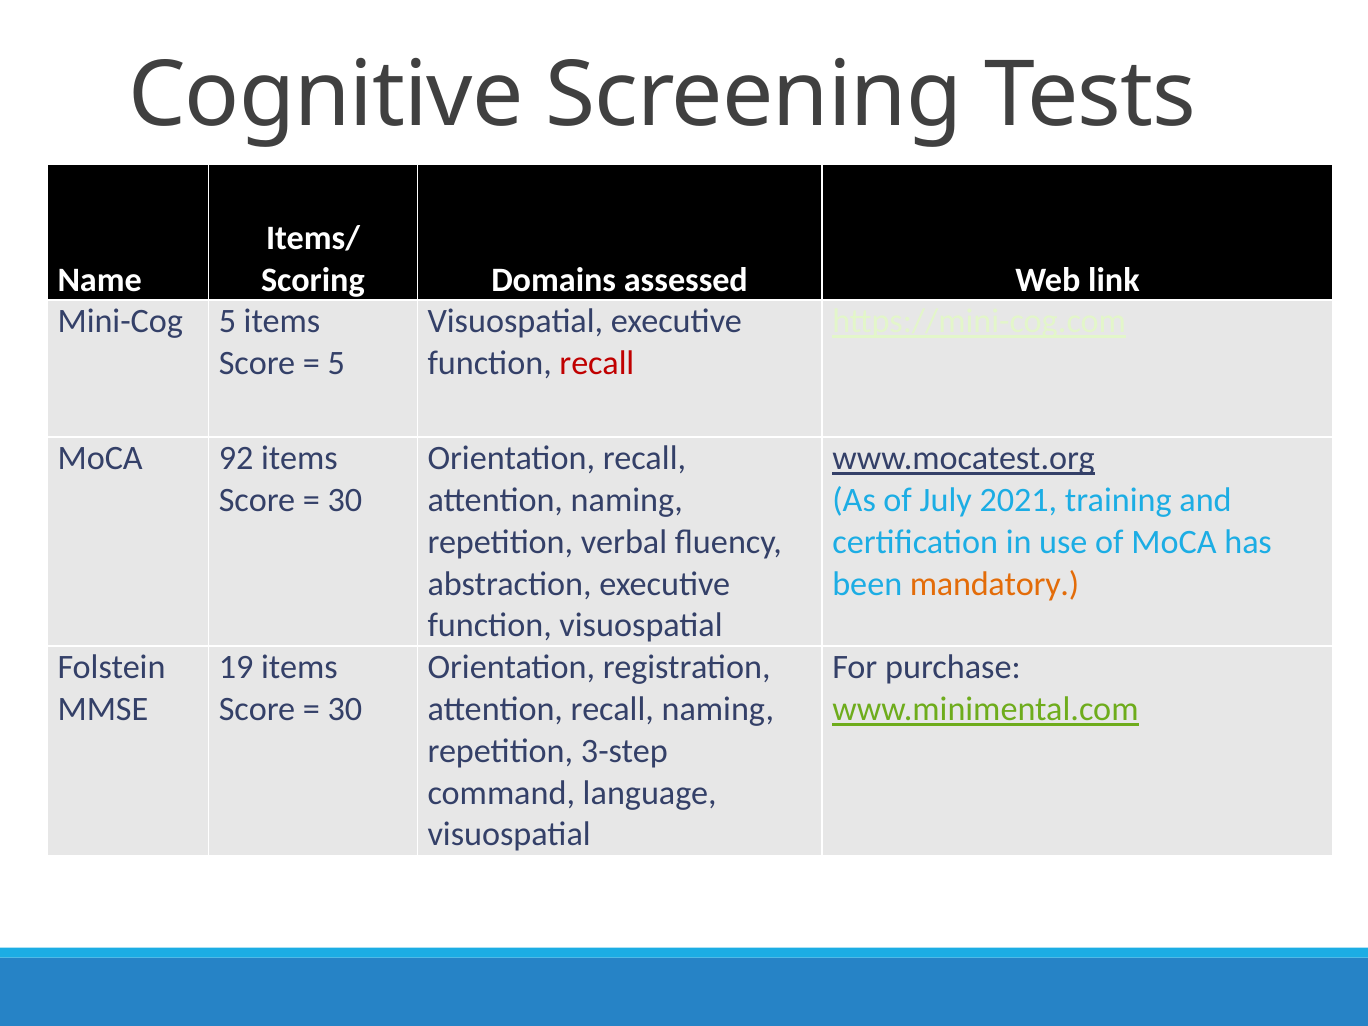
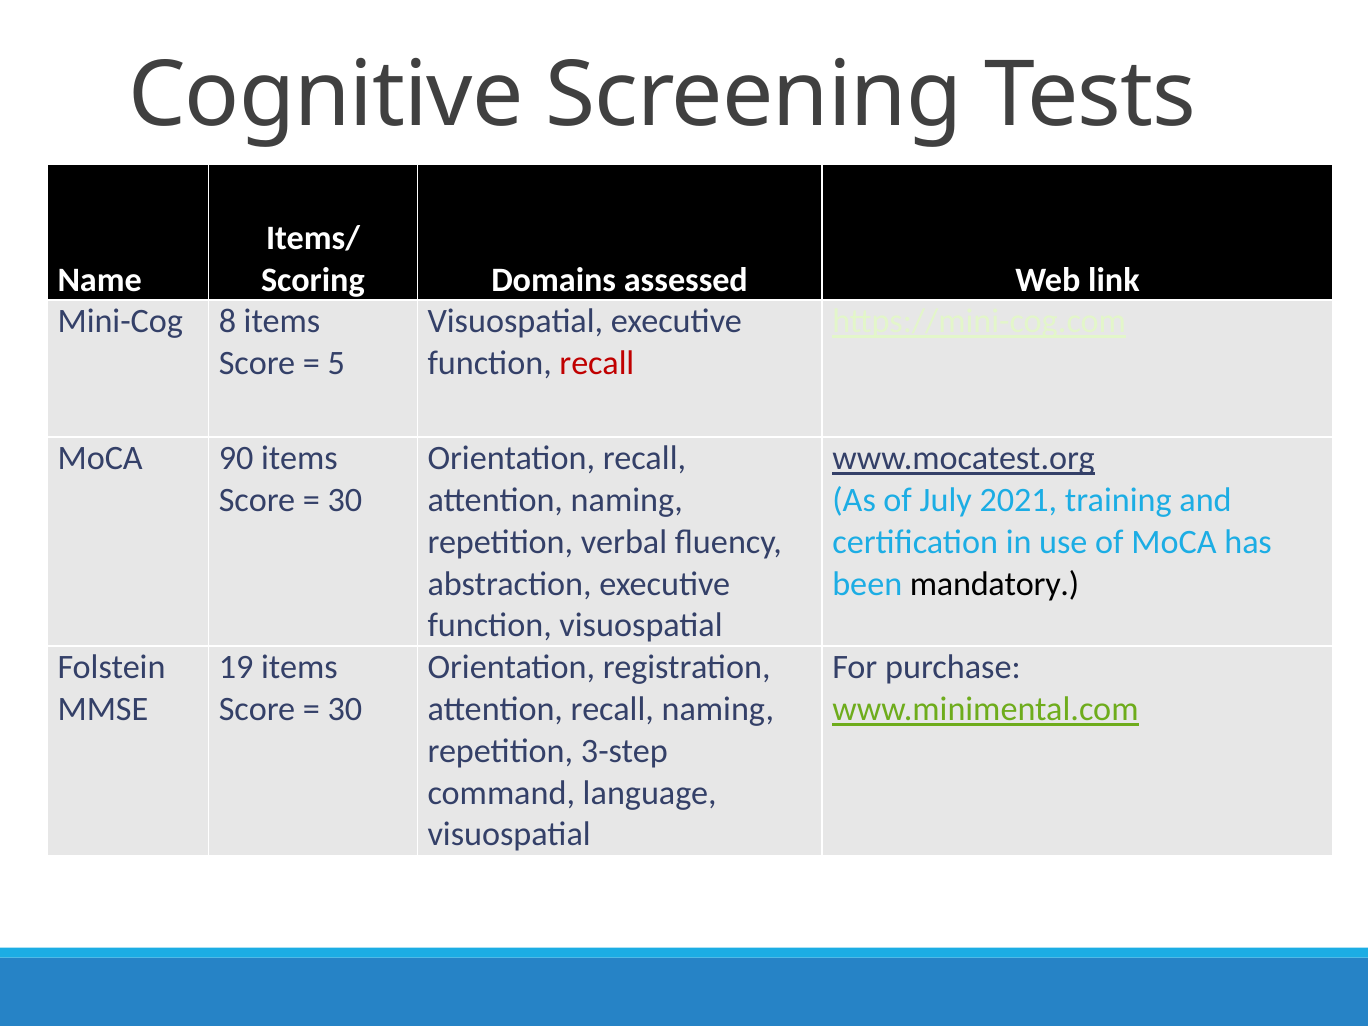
Mini-Cog 5: 5 -> 8 (228, 322)
92: 92 -> 90 (236, 459)
mandatory colour: orange -> black (995, 584)
